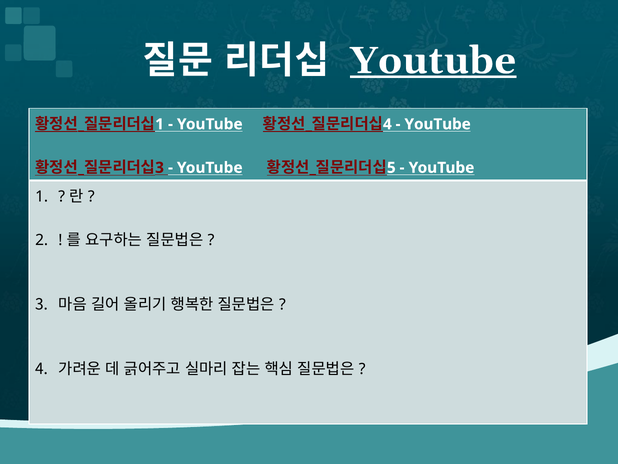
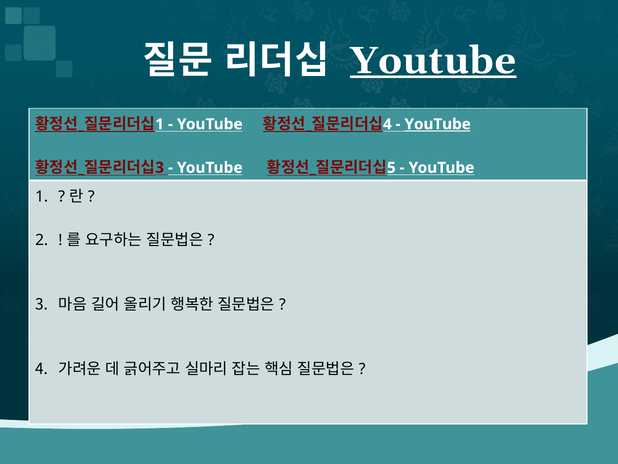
YouTube underline: none -> present (438, 124)
